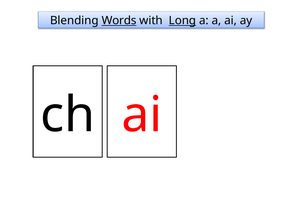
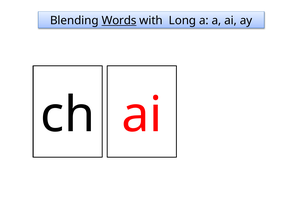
Long underline: present -> none (182, 21)
